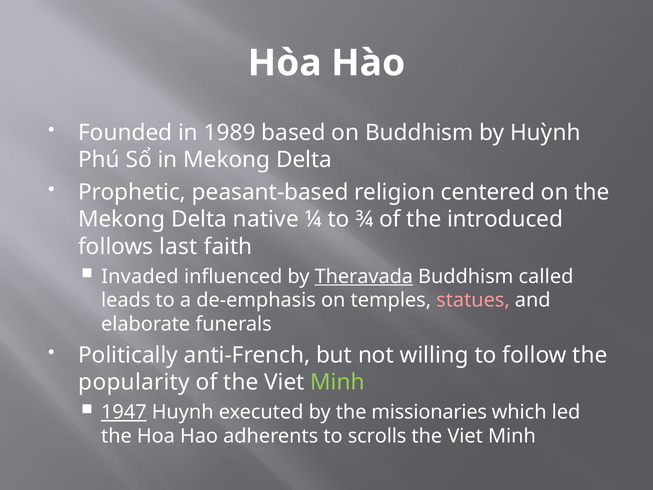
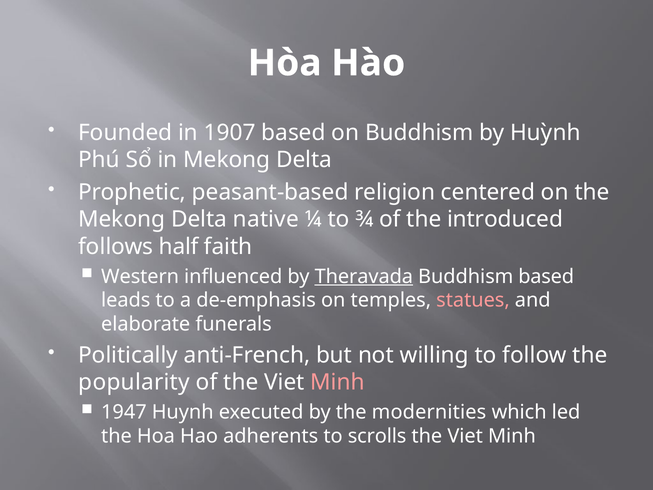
1989: 1989 -> 1907 (230, 133)
last: last -> half (179, 247)
Invaded: Invaded -> Western (140, 276)
Buddhism called: called -> based (546, 276)
Minh colour: light green -> pink (338, 382)
1947 underline: present -> none (124, 412)
missionaries: missionaries -> modernities (429, 412)
